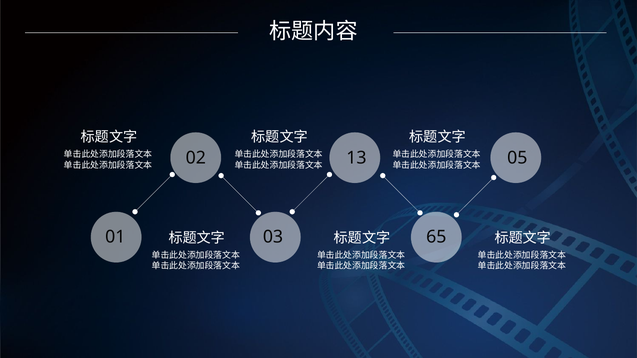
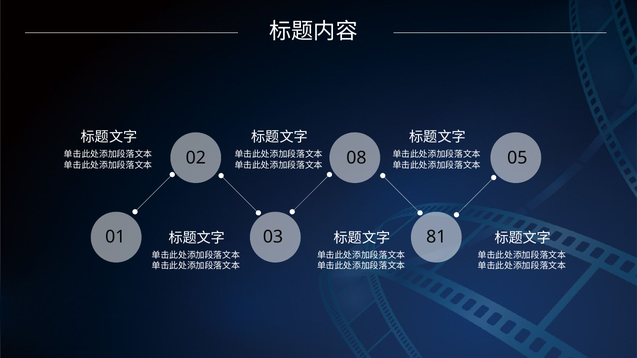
13: 13 -> 08 (356, 158)
65: 65 -> 81 (436, 237)
